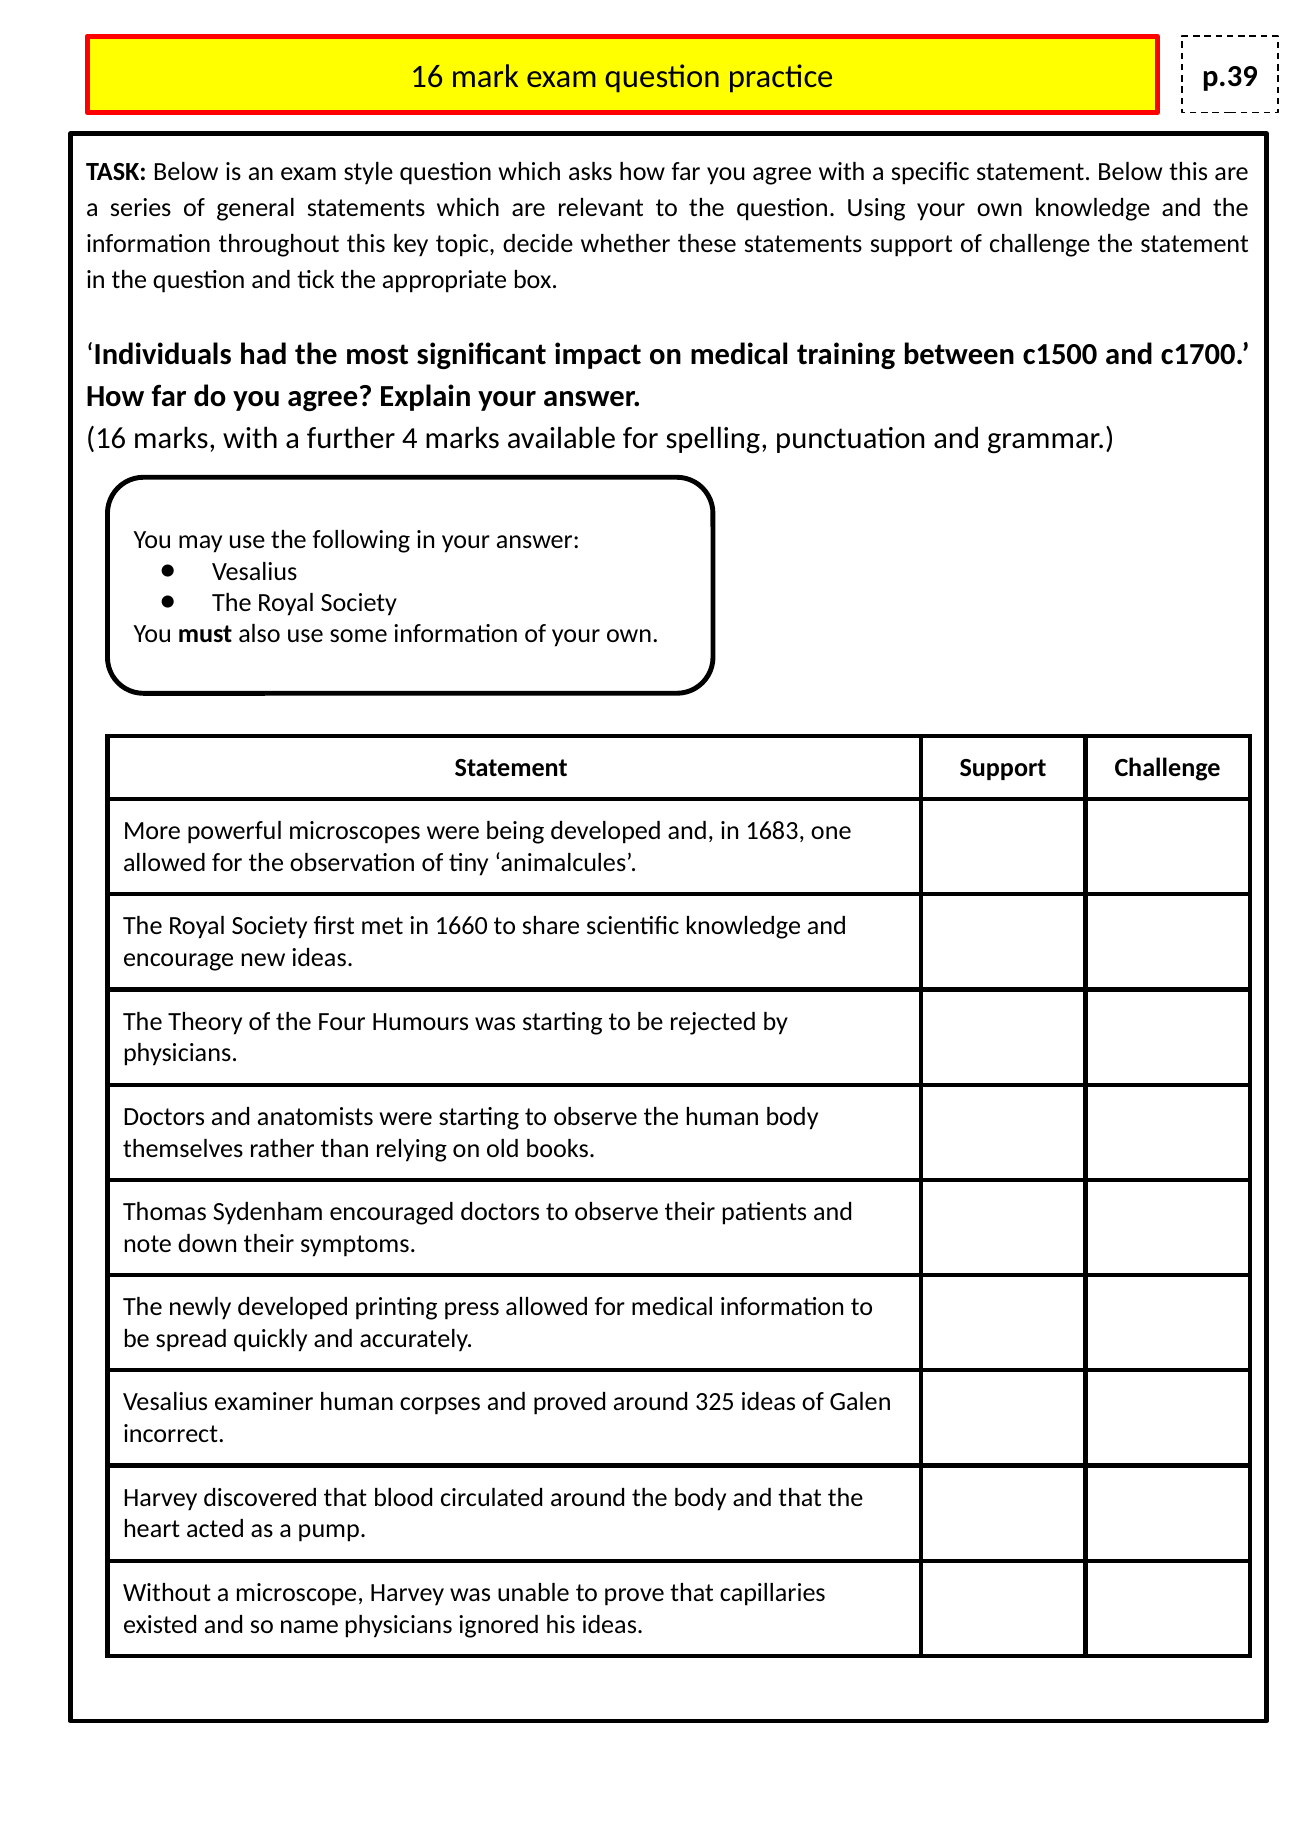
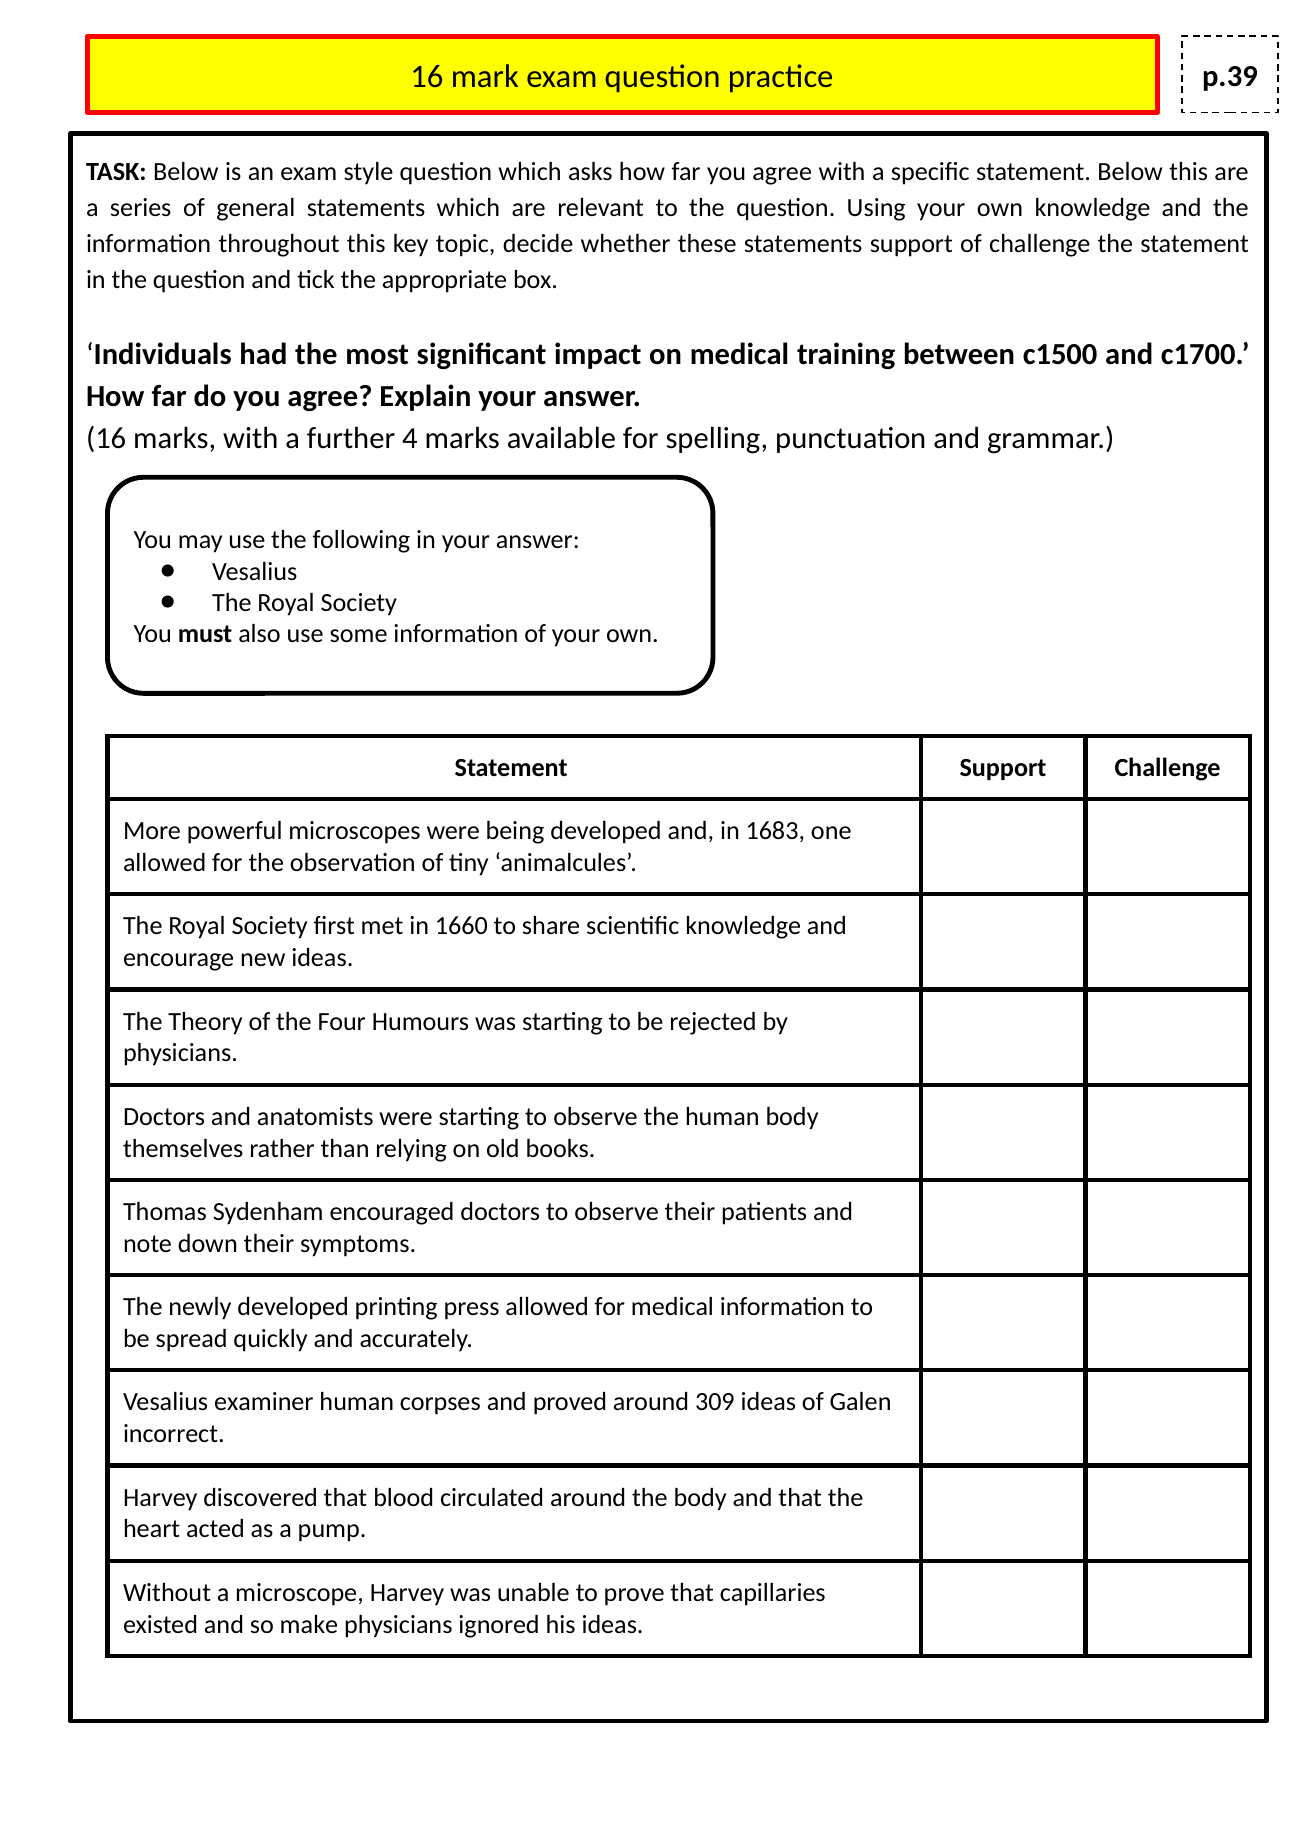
325: 325 -> 309 (715, 1402)
name: name -> make (309, 1625)
